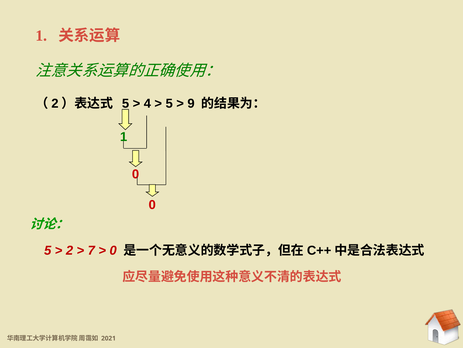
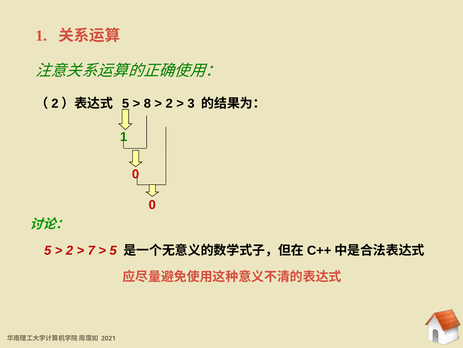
4: 4 -> 8 (147, 104)
5: 5 -> 2 (169, 104)
9: 9 -> 3 (191, 104)
0: 0 -> 5 (113, 250)
